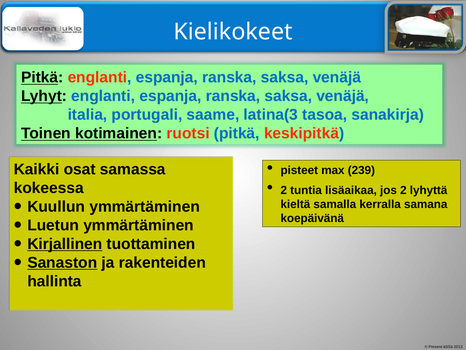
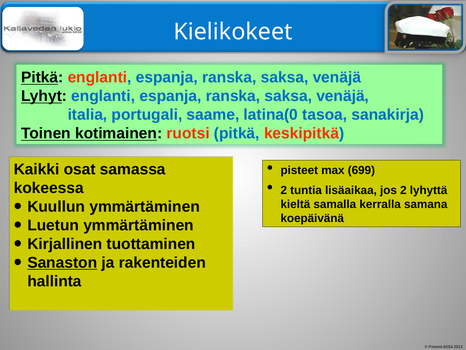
latina(3: latina(3 -> latina(0 (271, 115)
239: 239 -> 699 (361, 170)
Kirjallinen underline: present -> none (65, 244)
